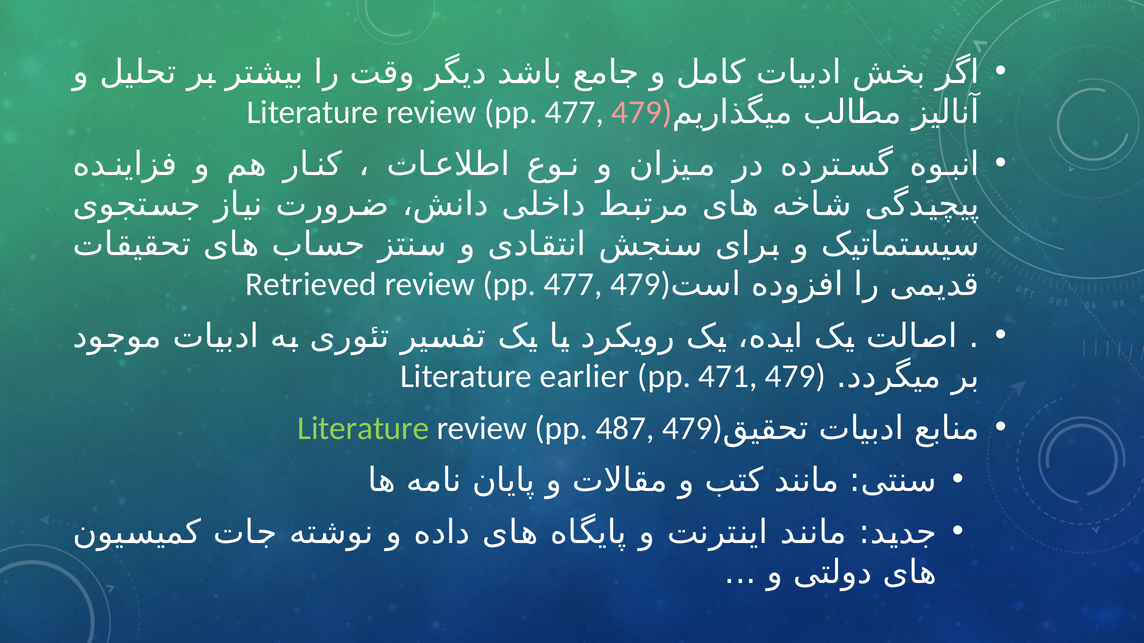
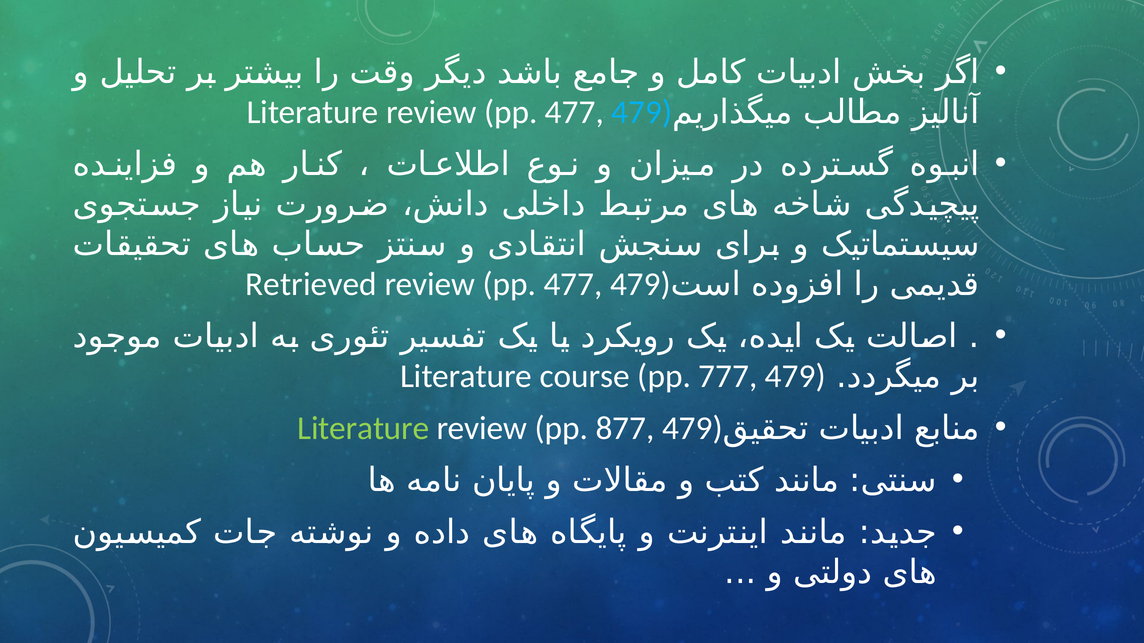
479 colour: pink -> light blue (642, 112)
earlier: earlier -> course (585, 377)
471: 471 -> 777 (728, 377)
487: 487 -> 877 (625, 429)
